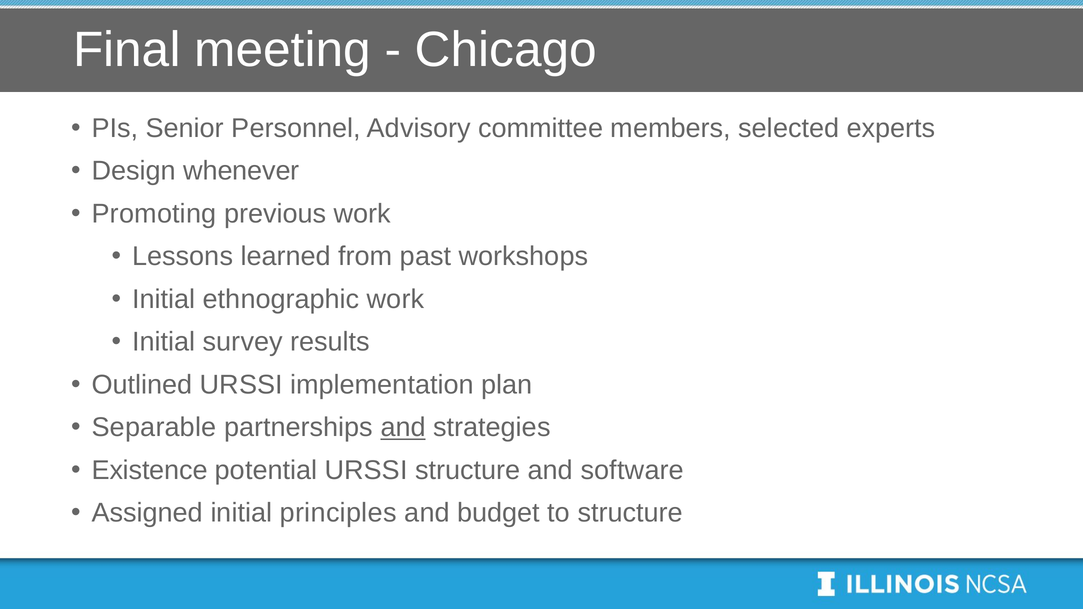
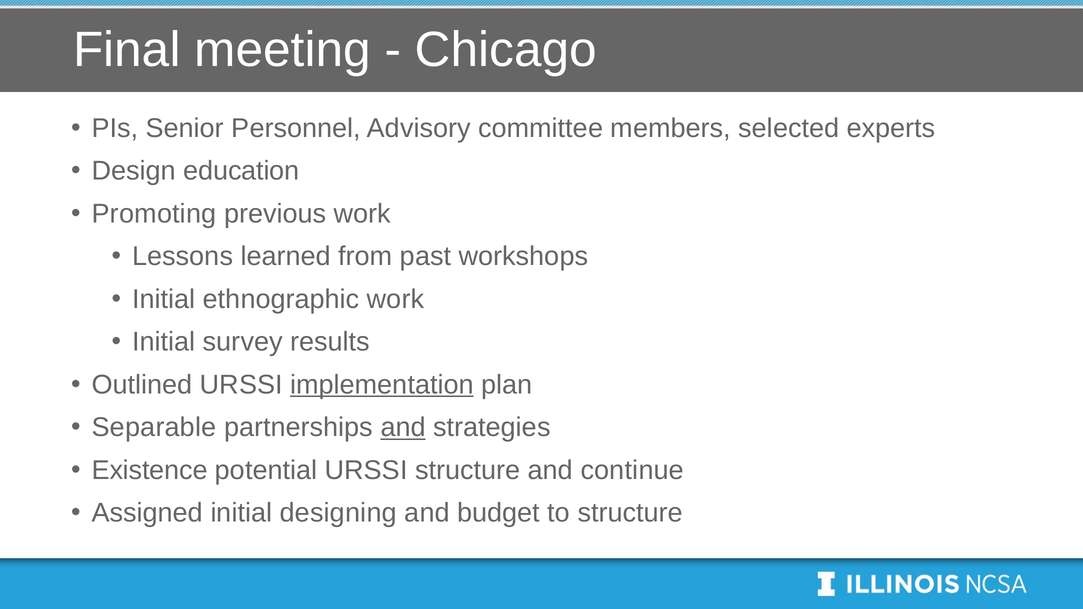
whenever: whenever -> education (241, 171)
implementation underline: none -> present (382, 385)
software: software -> continue (632, 470)
principles: principles -> designing (338, 513)
